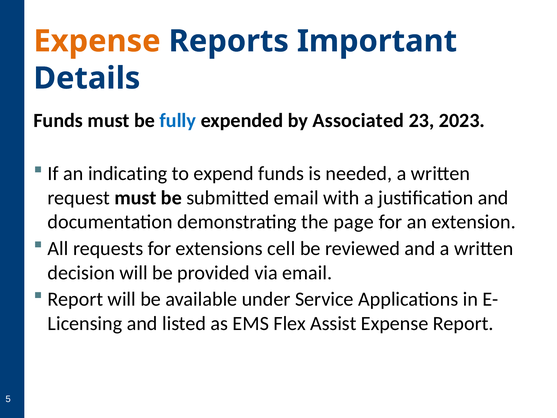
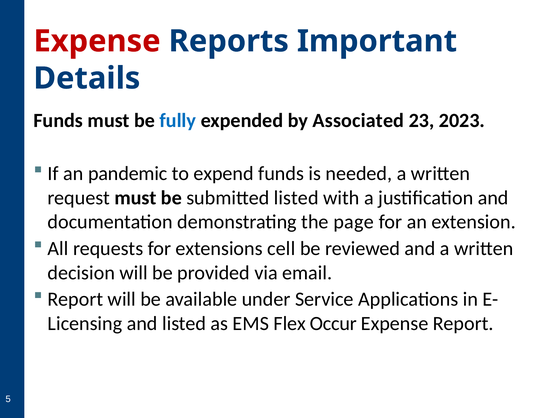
Expense colour: orange -> red (97, 41)
indicating: indicating -> pandemic (128, 173)
submitted email: email -> listed (296, 198)
Assist: Assist -> Occur (333, 323)
